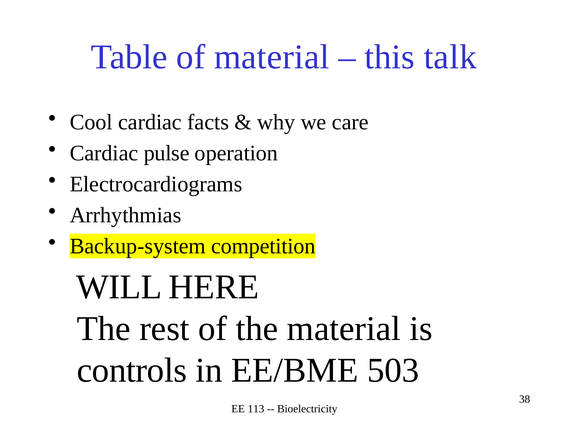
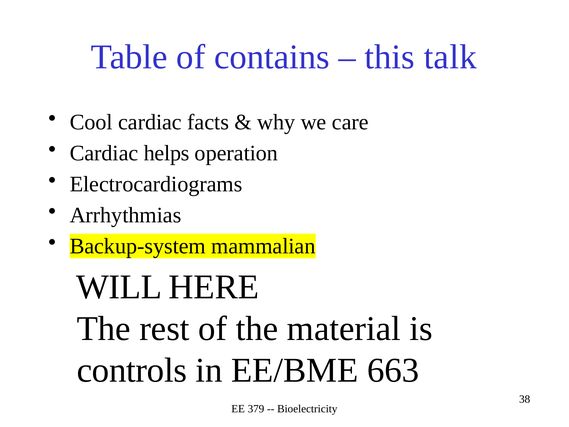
of material: material -> contains (272, 57)
pulse: pulse -> helps (167, 153)
competition: competition -> mammalian (263, 246)
503: 503 -> 663 (393, 370)
113: 113 -> 379 (256, 409)
